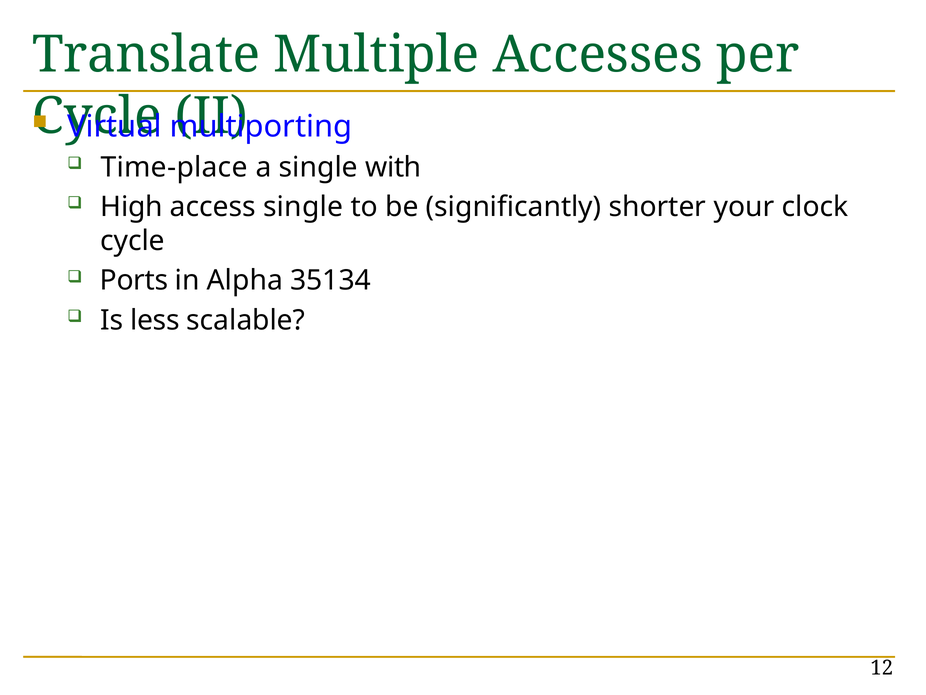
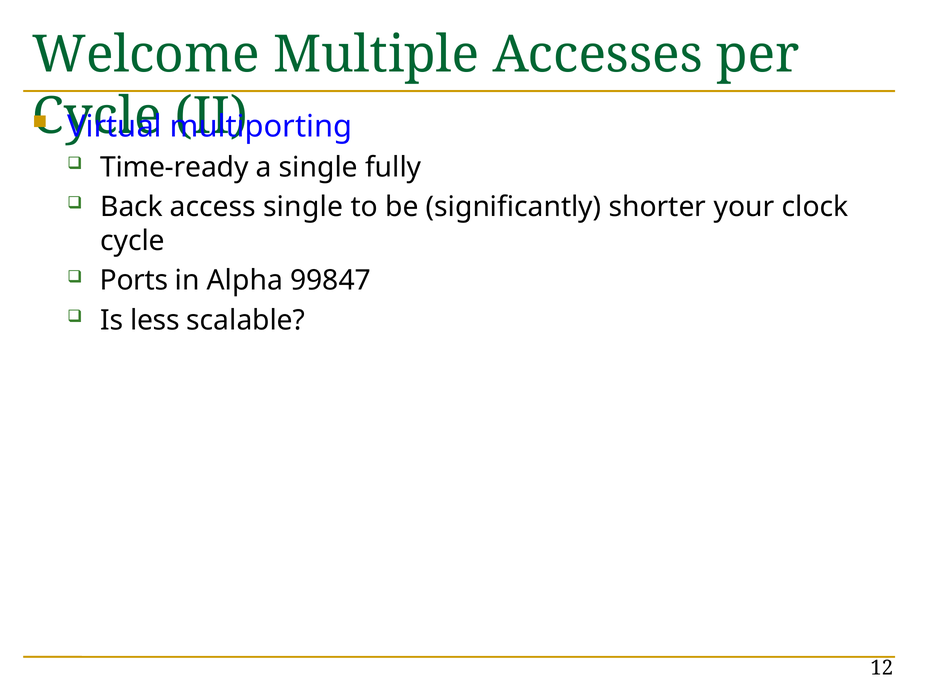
Translate: Translate -> Welcome (146, 55)
Time-place: Time-place -> Time-ready (174, 167)
with: with -> fully (393, 167)
High: High -> Back (132, 207)
35134: 35134 -> 99847 (331, 280)
